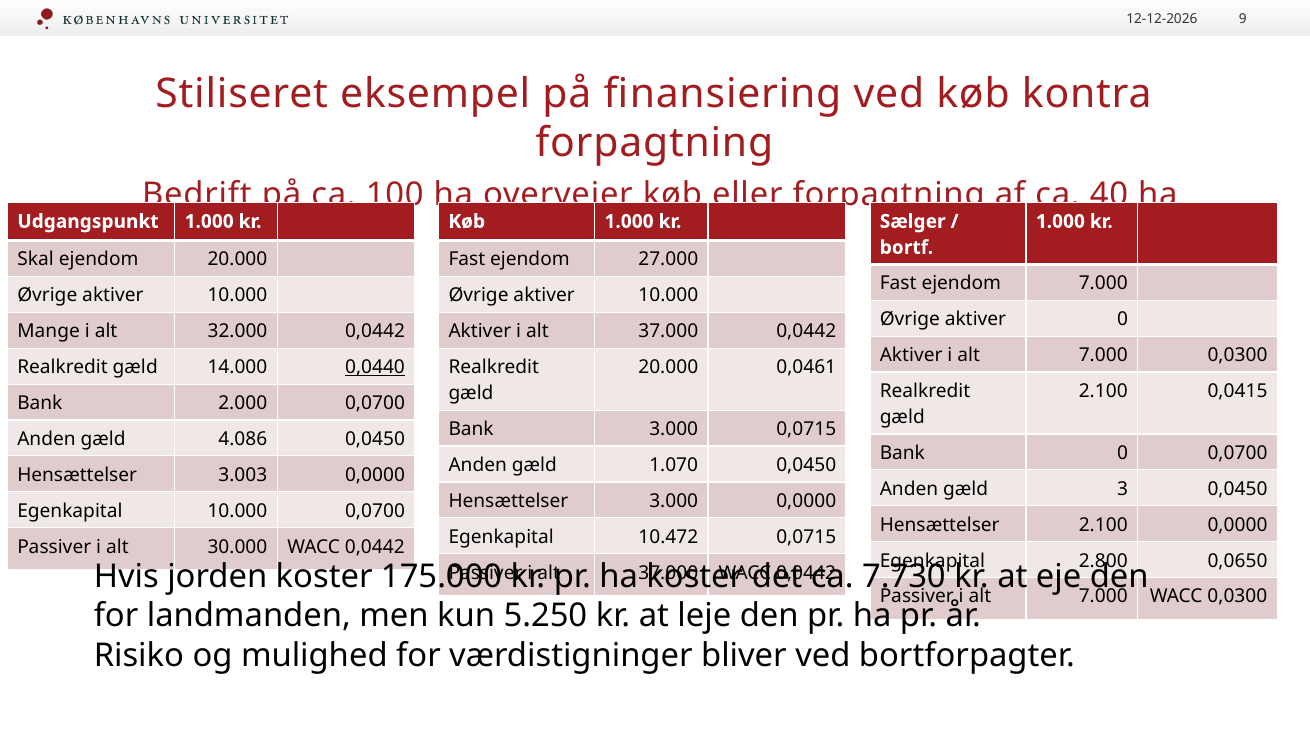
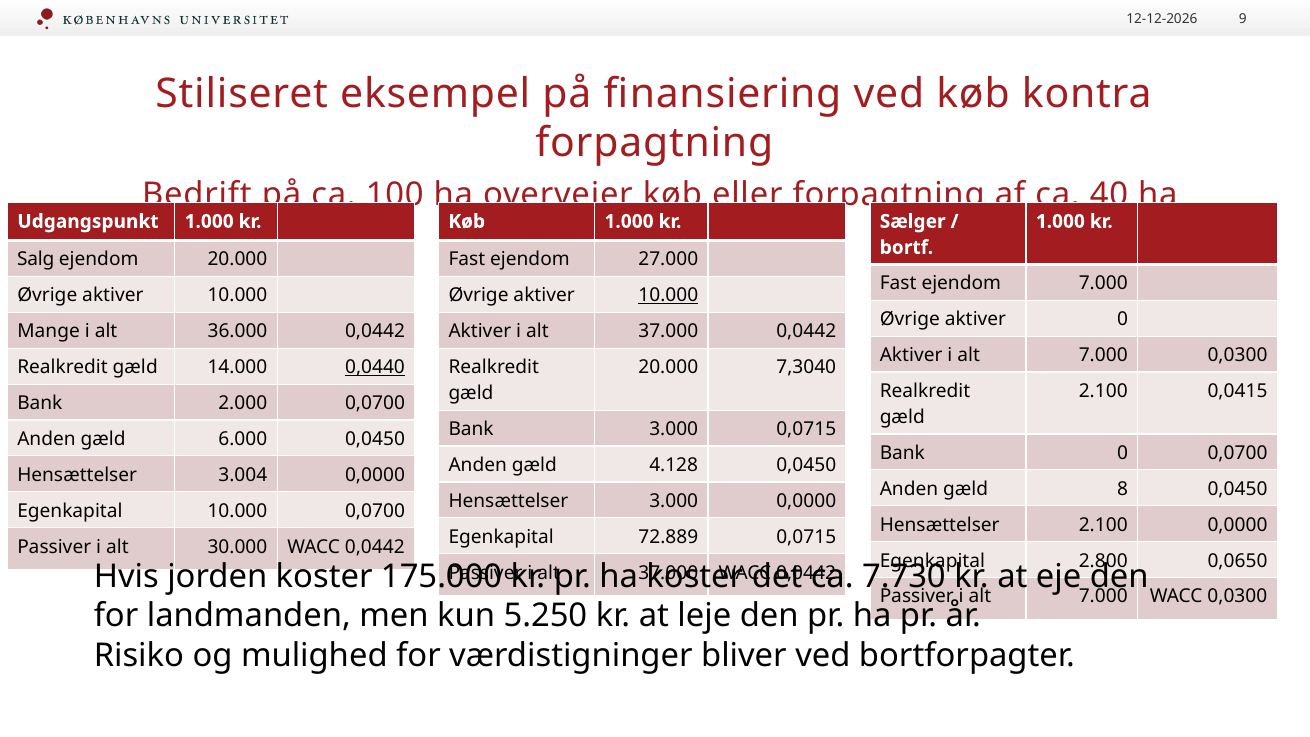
Skal: Skal -> Salg (36, 260)
10.000 underline: none -> present (668, 295)
32.000: 32.000 -> 36.000 (237, 331)
0,0461: 0,0461 -> 7,3040 (806, 367)
4.086: 4.086 -> 6.000 (243, 439)
1.070: 1.070 -> 4.128 (674, 465)
3.003: 3.003 -> 3.004 (243, 475)
3: 3 -> 8 (1122, 489)
10.472: 10.472 -> 72.889 (668, 537)
